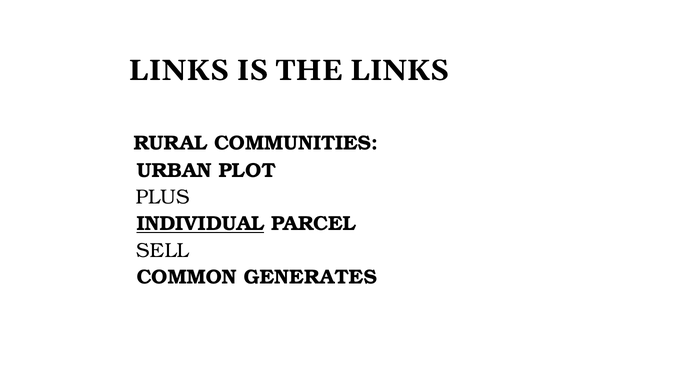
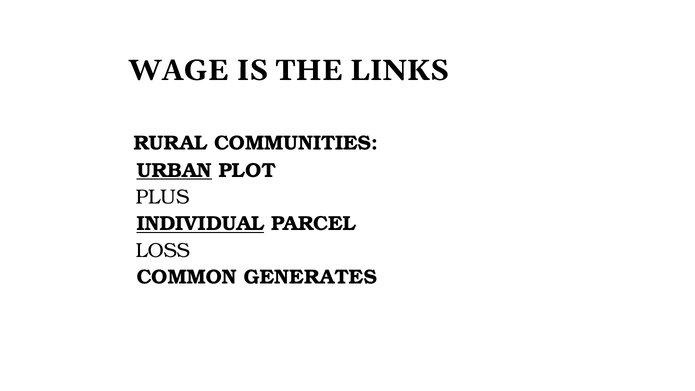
LINKS: LINKS -> WAGE (179, 70)
URBAN underline: none -> present (174, 170)
SELL: SELL -> LOSS (163, 250)
